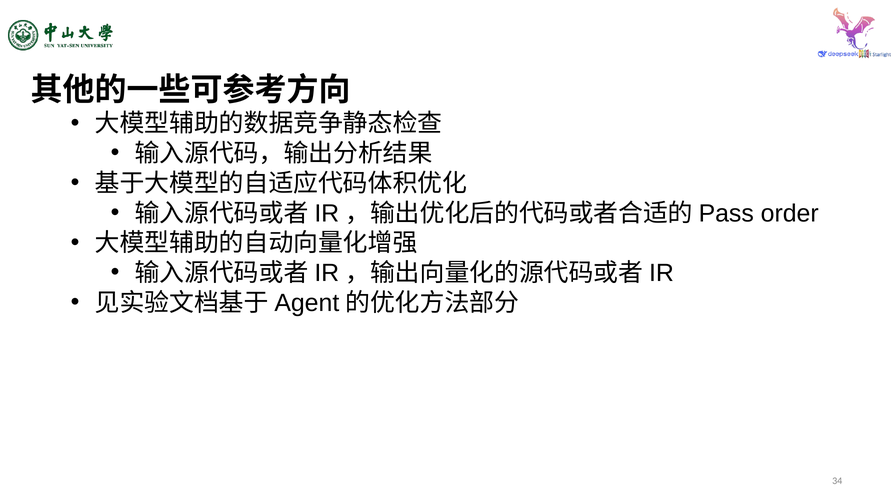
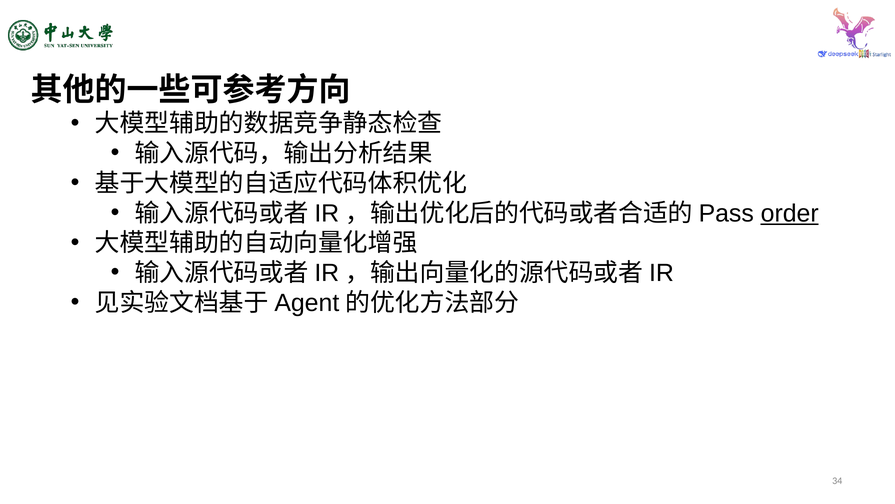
order underline: none -> present (790, 213)
